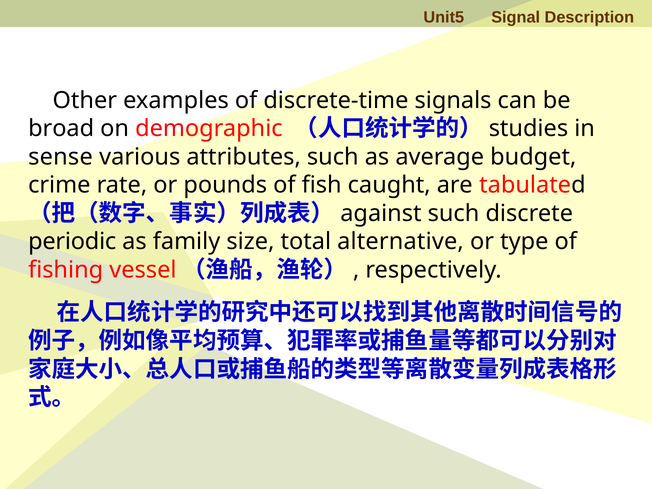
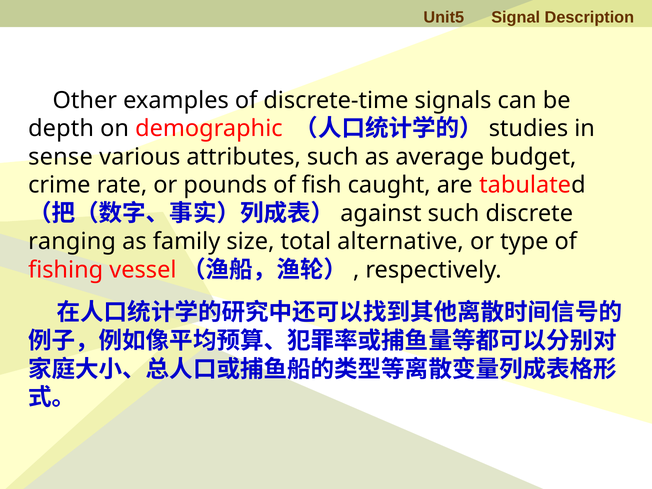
broad: broad -> depth (61, 129)
periodic: periodic -> ranging (72, 242)
